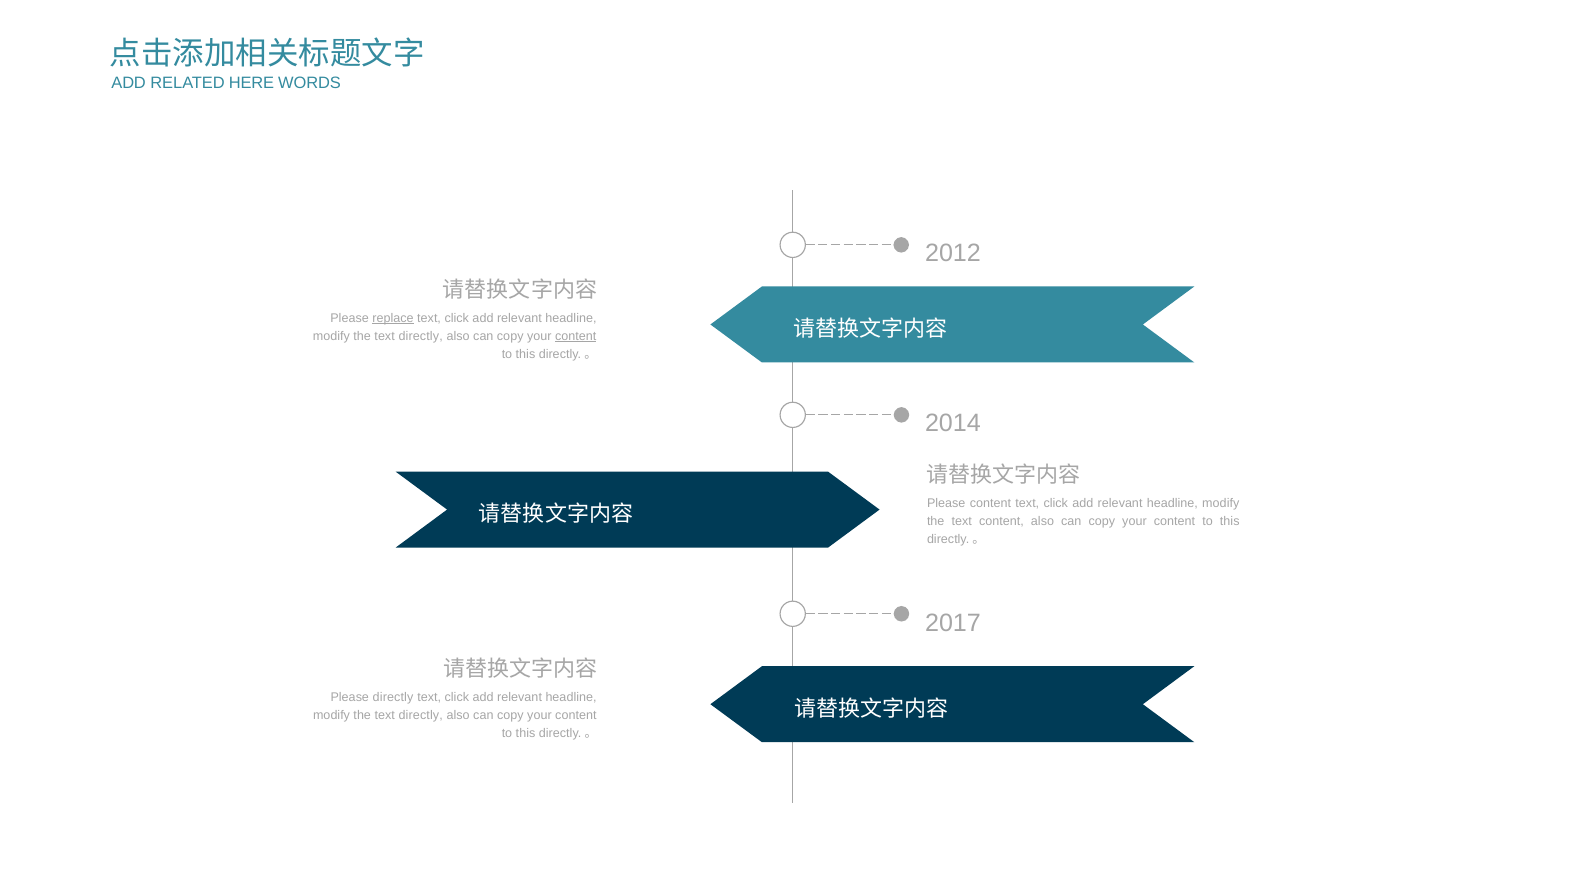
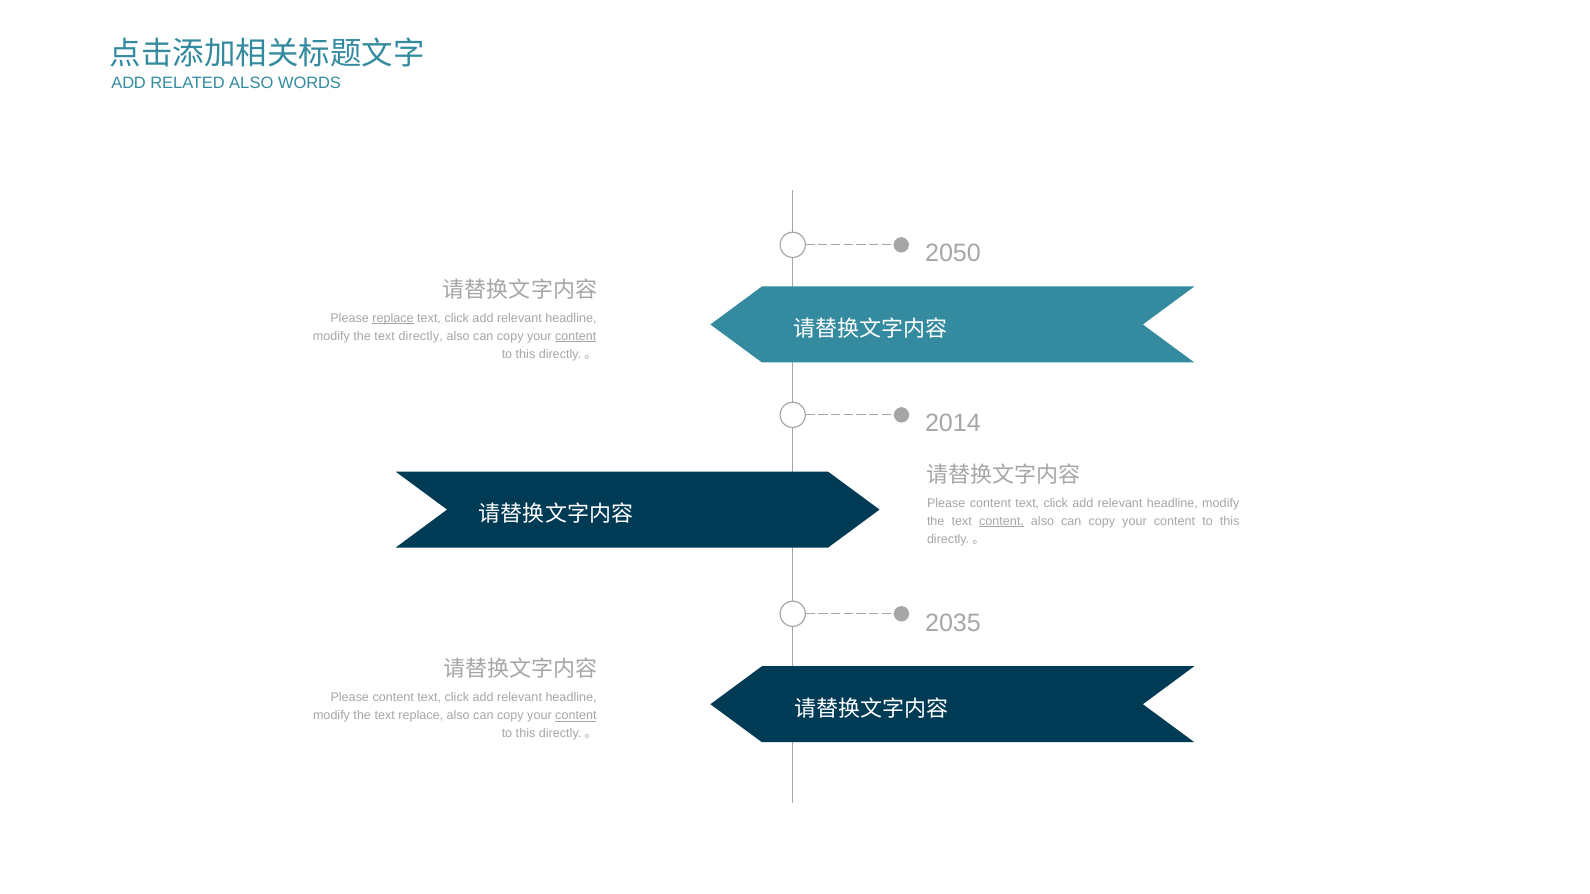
RELATED HERE: HERE -> ALSO (251, 83)
2012: 2012 -> 2050 (953, 253)
content underline: none -> present (1001, 521)
2017: 2017 -> 2035 (953, 623)
directly: directly -> content (393, 698)
directly: directly -> replace (421, 716)
content underline: none -> present (576, 716)
